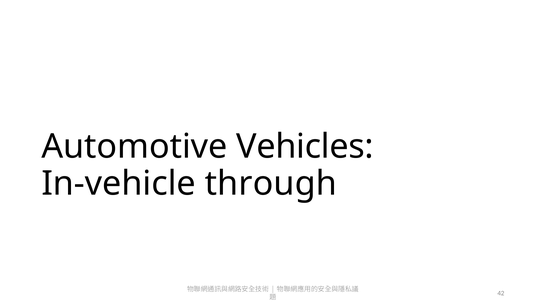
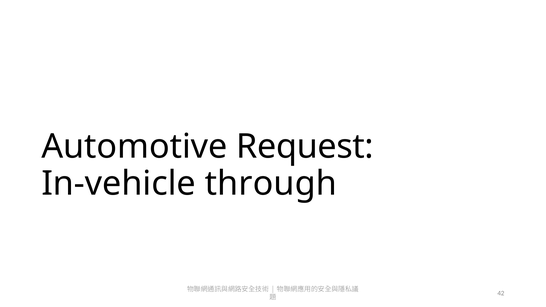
Vehicles: Vehicles -> Request (305, 147)
